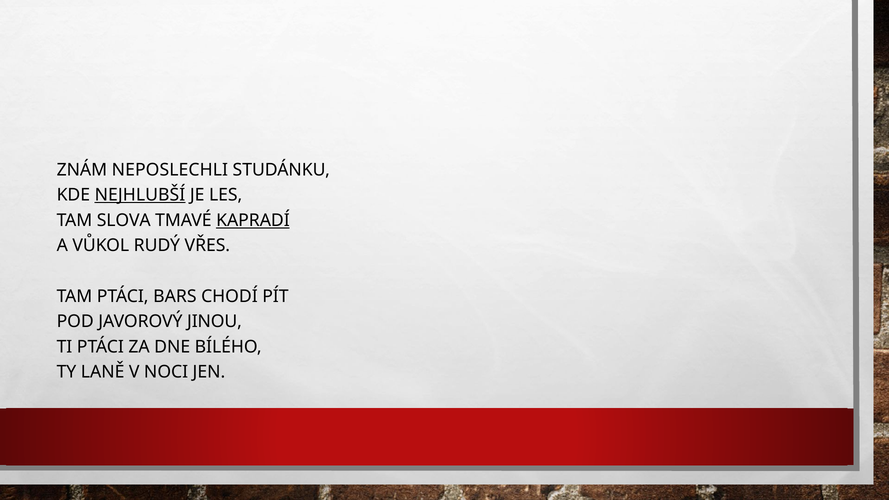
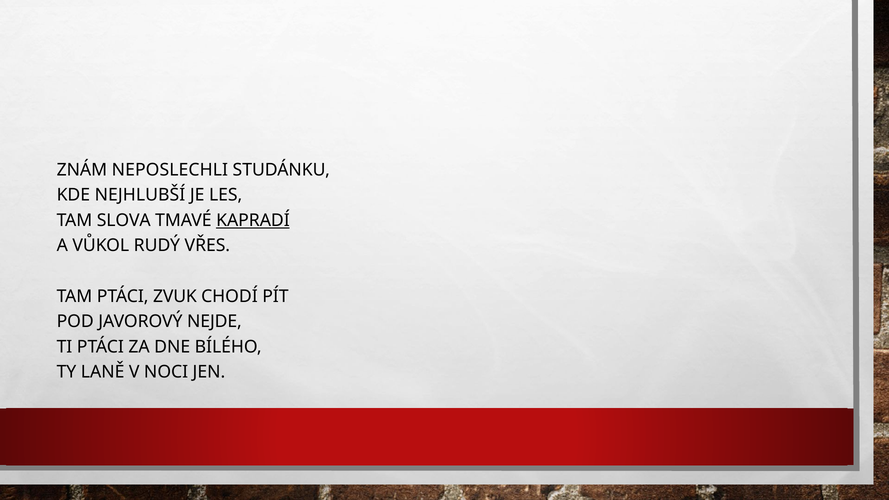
NEJHLUBŠÍ underline: present -> none (140, 195)
BARS: BARS -> ZVUK (175, 296)
JINOU: JINOU -> NEJDE (214, 322)
